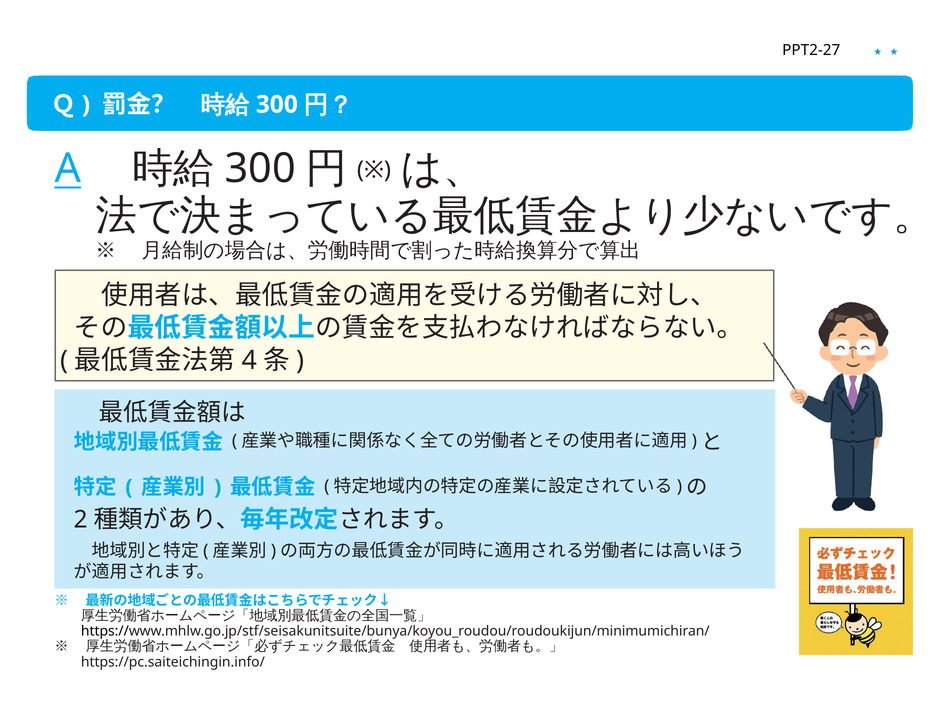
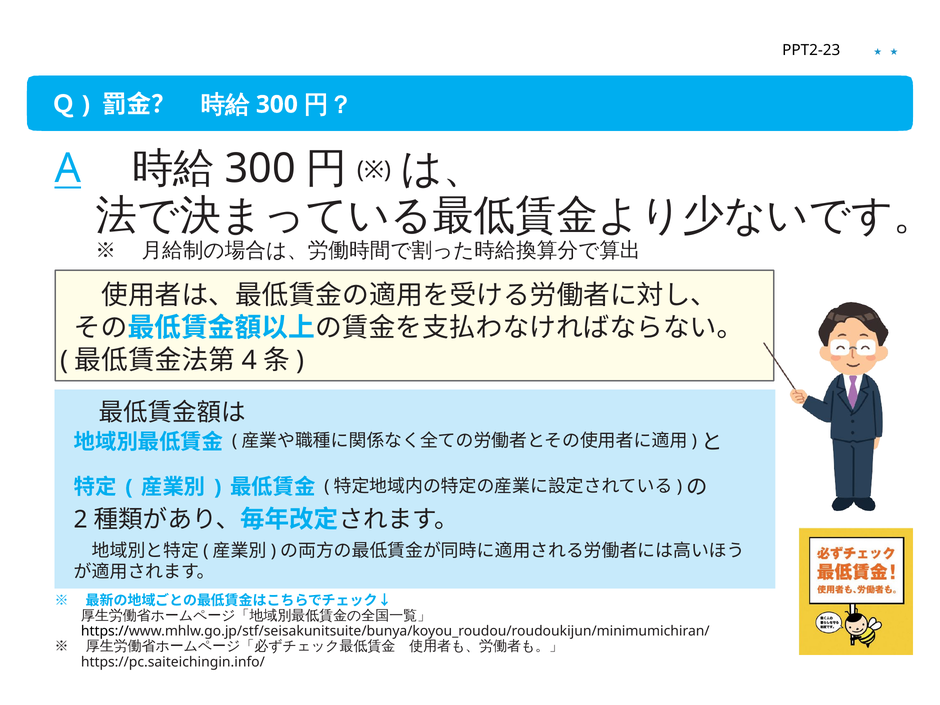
PPT2-27: PPT2-27 -> PPT2-23 (811, 50)
